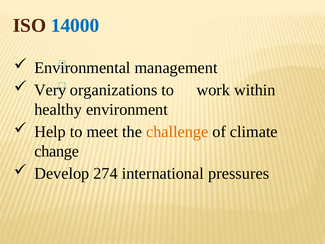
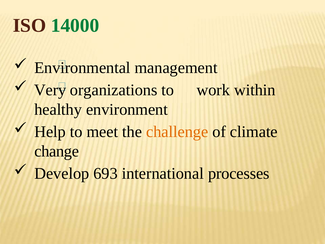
14000 colour: blue -> green (75, 25)
274: 274 -> 693 (106, 173)
pressures: pressures -> processes (239, 173)
